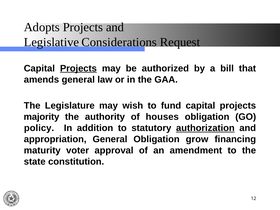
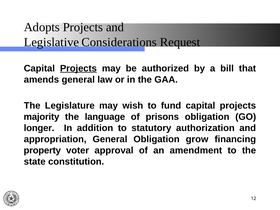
authority: authority -> language (105, 117)
houses: houses -> prisons (162, 117)
policy: policy -> longer (39, 128)
authorization underline: present -> none (205, 128)
maturity: maturity -> property (42, 150)
